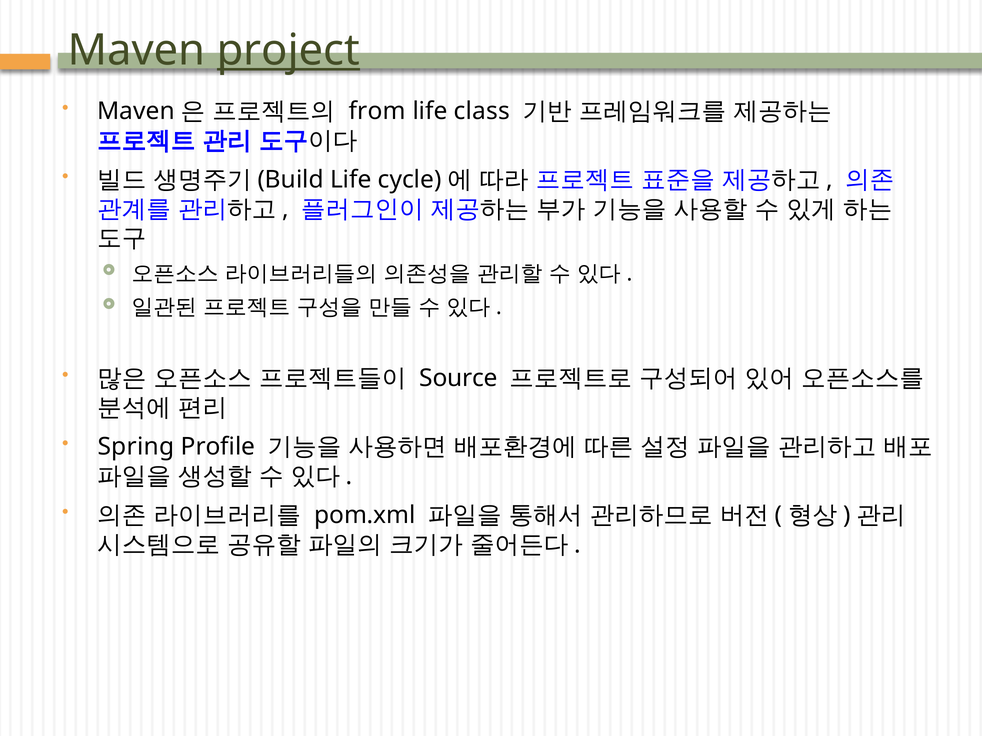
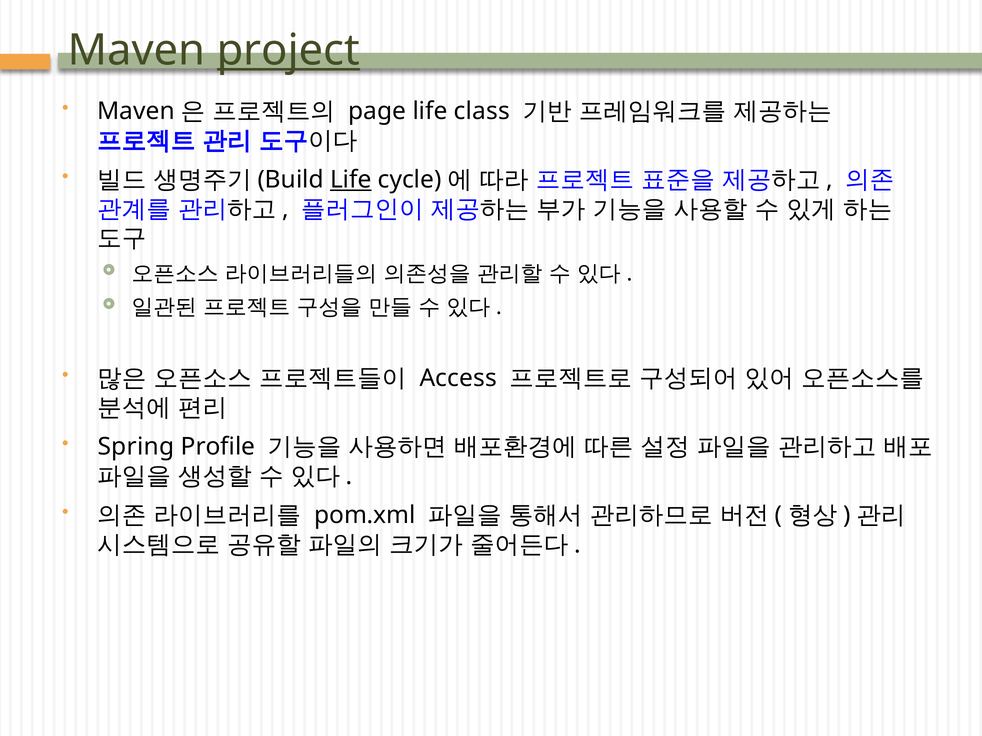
from: from -> page (377, 111)
Life underline: none -> present (351, 180)
Source: Source -> Access (458, 378)
